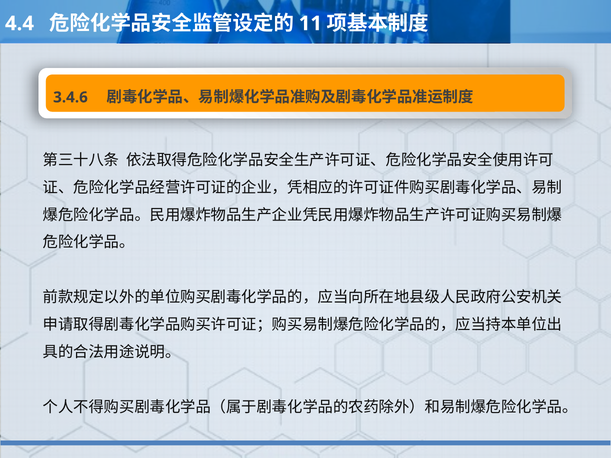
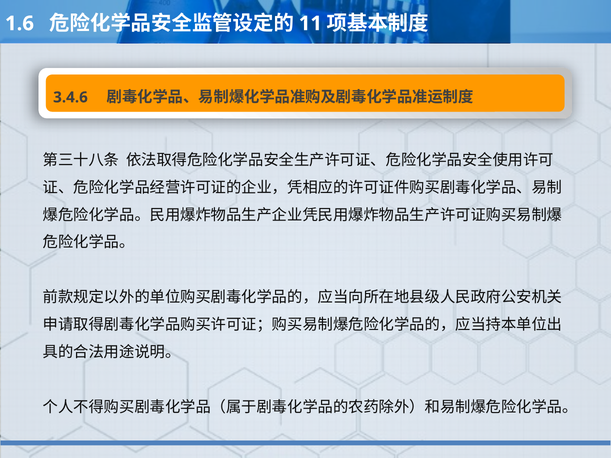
4.4: 4.4 -> 1.6 (19, 24)
